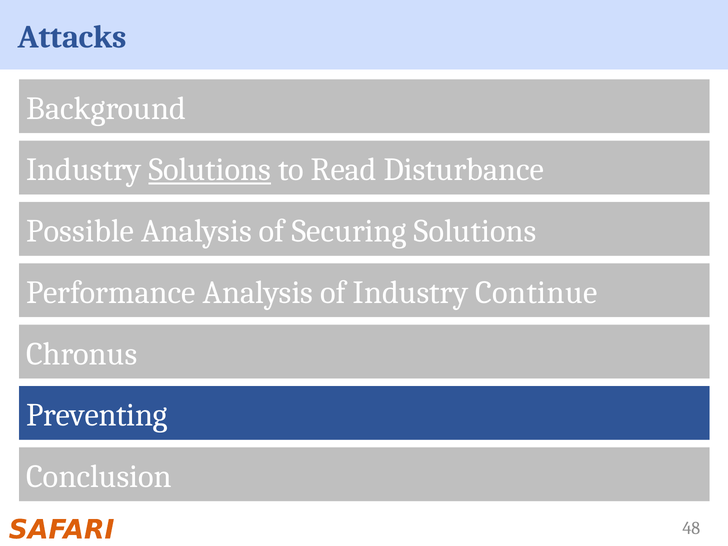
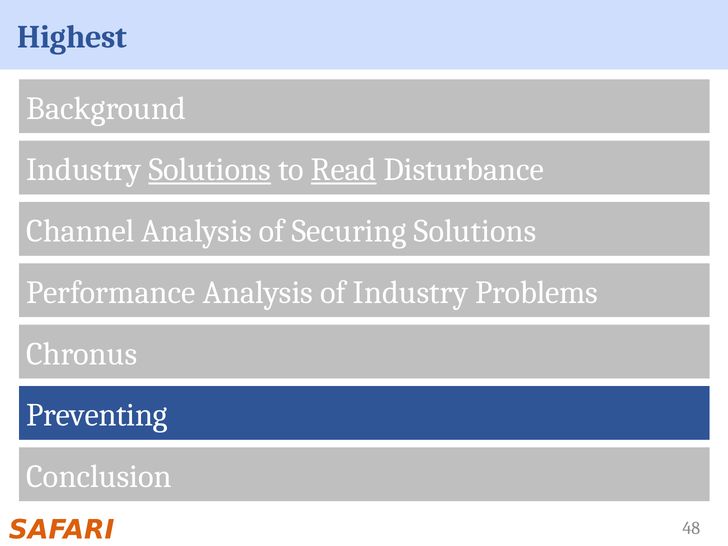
Attacks: Attacks -> Highest (72, 37)
Read underline: none -> present (344, 170)
Possible: Possible -> Channel (80, 231)
Continue: Continue -> Problems (537, 292)
